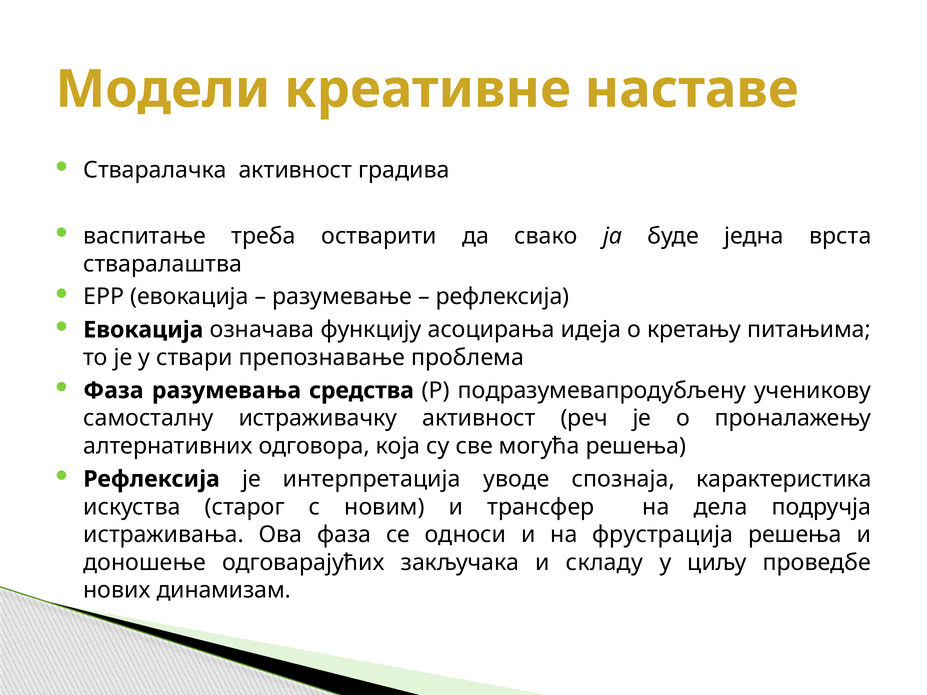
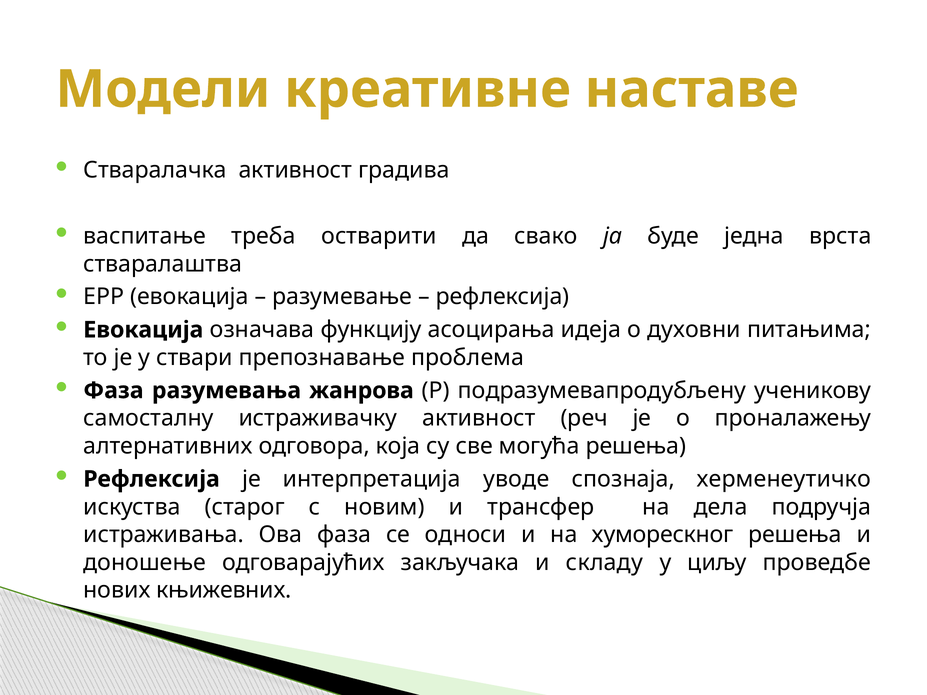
кретању: кретању -> духовни (694, 330)
средства: средства -> жанрова (361, 391)
карактеристика: карактеристика -> херменеутичко (784, 479)
фрустрација: фрустрација -> хуморескног (663, 535)
динамизам: динамизам -> књижевних (224, 590)
